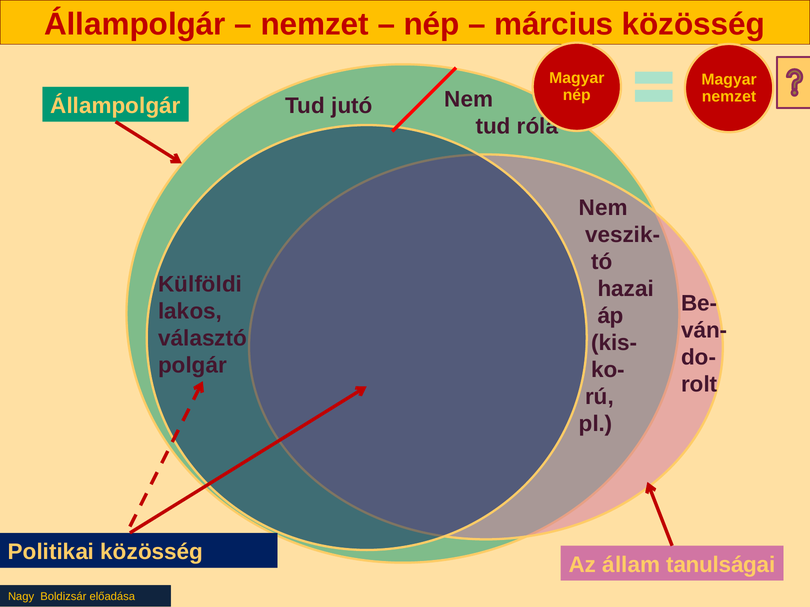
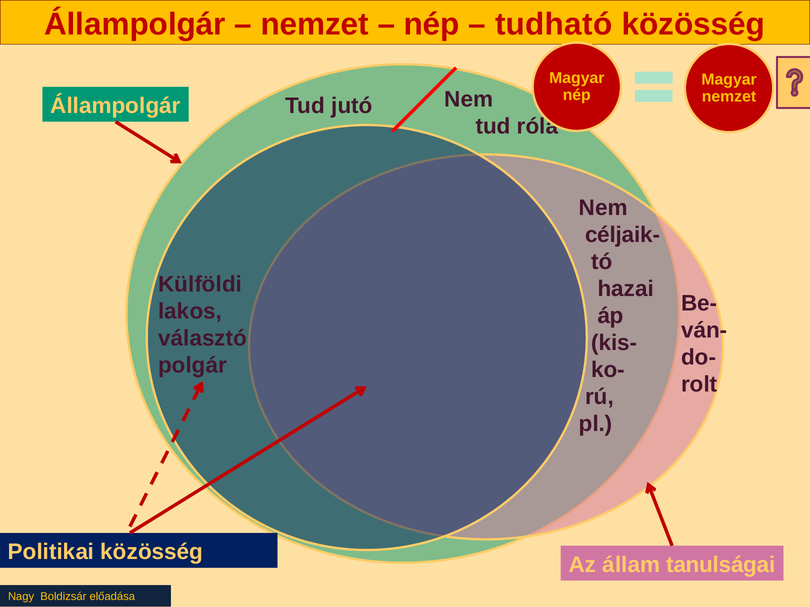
március: március -> tudható (554, 24)
veszik-: veszik- -> céljaik- (623, 235)
